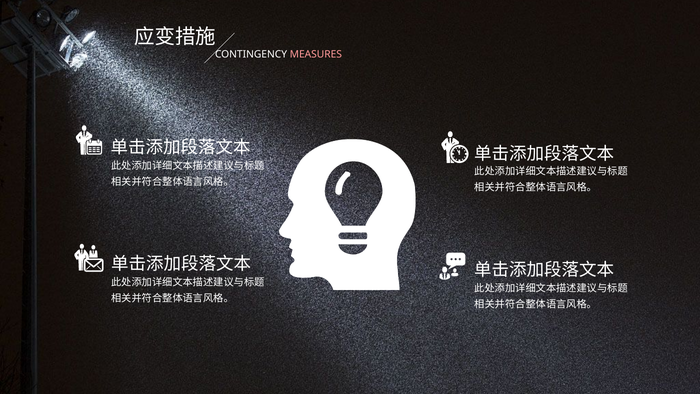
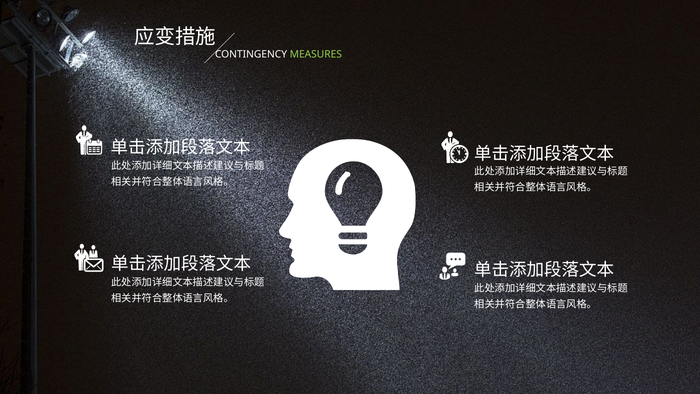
MEASURES colour: pink -> light green (316, 54)
